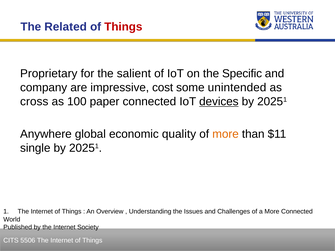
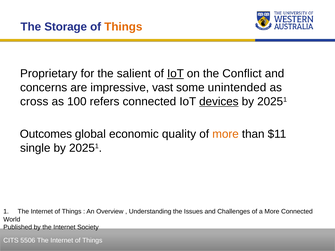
Related: Related -> Storage (66, 27)
Things colour: red -> orange (123, 27)
IoT underline: none -> present (175, 74)
Specific: Specific -> Conflict (242, 74)
company: company -> concerns (44, 88)
cost: cost -> vast (163, 88)
paper: paper -> refers (105, 102)
Anywhere: Anywhere -> Outcomes (46, 134)
